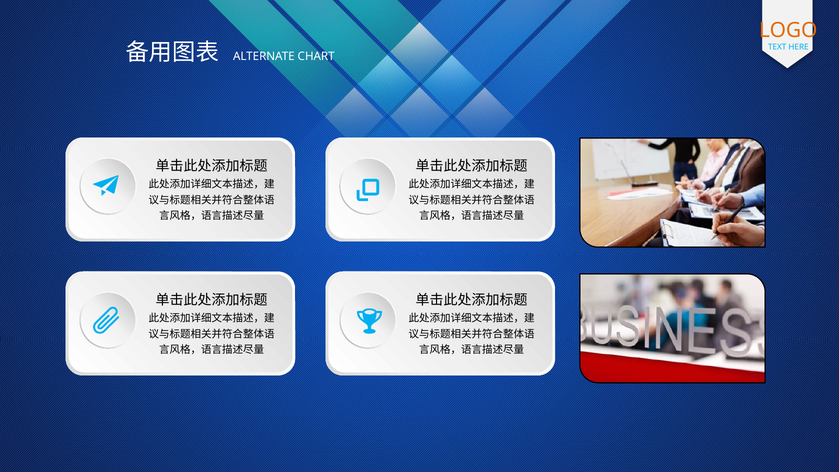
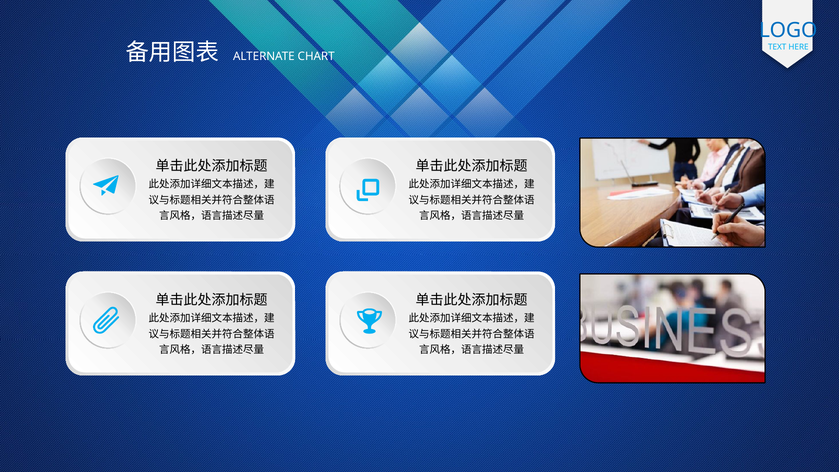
LOGO colour: orange -> blue (788, 30)
